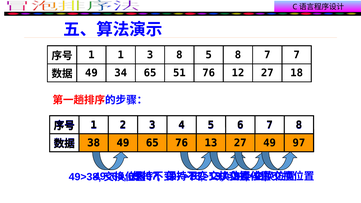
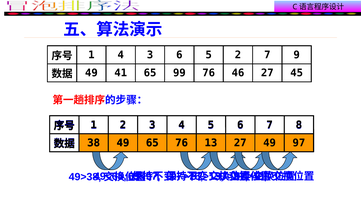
1 1: 1 -> 4 (121, 55)
3 8: 8 -> 6 (179, 55)
5 8: 8 -> 2 (238, 55)
7 7: 7 -> 9 (297, 55)
34: 34 -> 41 (121, 73)
51: 51 -> 99 (179, 73)
12: 12 -> 46 (238, 73)
18: 18 -> 45 (297, 73)
